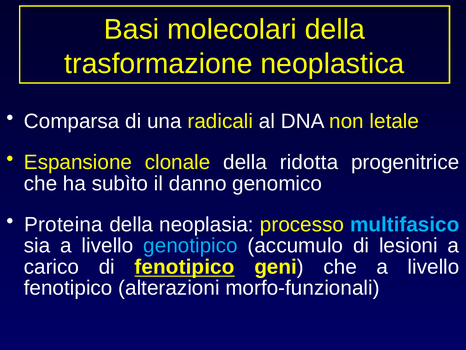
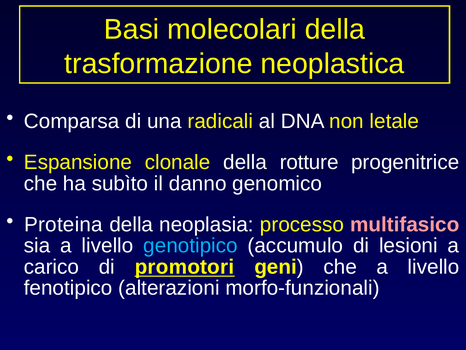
ridotta: ridotta -> rotture (309, 162)
multifasico colour: light blue -> pink (405, 224)
di fenotipico: fenotipico -> promotori (184, 267)
